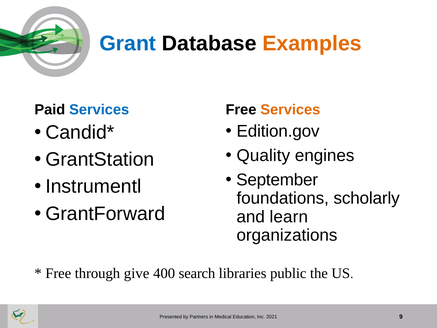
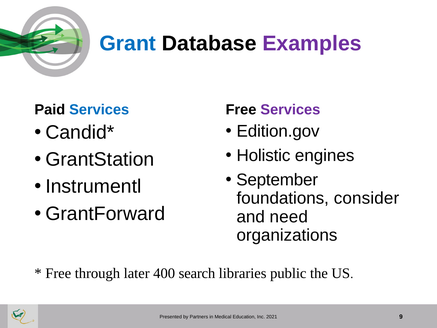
Examples colour: orange -> purple (312, 43)
Services colour: orange -> purple (290, 110)
Quality: Quality -> Holistic (263, 155)
scholarly: scholarly -> consider (366, 198)
learn: learn -> need (289, 217)
give: give -> later (137, 273)
